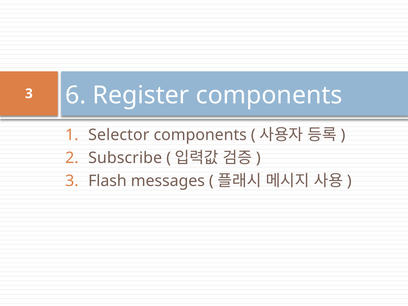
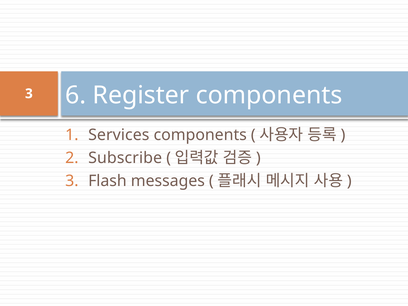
Selector: Selector -> Services (119, 135)
